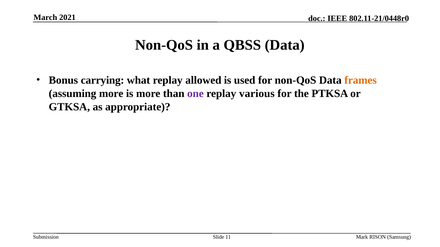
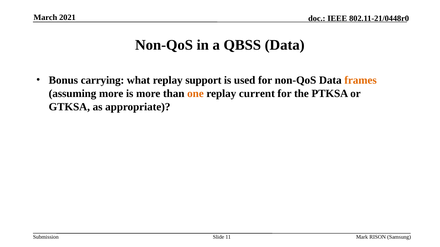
allowed: allowed -> support (203, 81)
one colour: purple -> orange (195, 94)
various: various -> current (257, 94)
